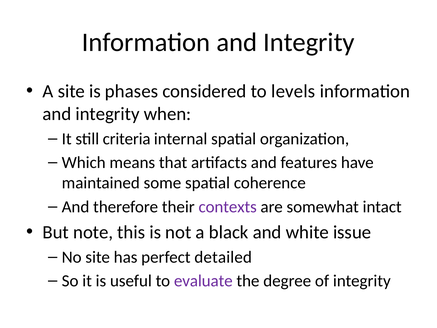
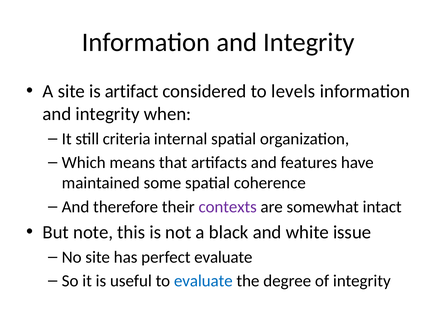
phases: phases -> artifact (132, 91)
perfect detailed: detailed -> evaluate (223, 257)
evaluate colour: purple -> blue (203, 281)
